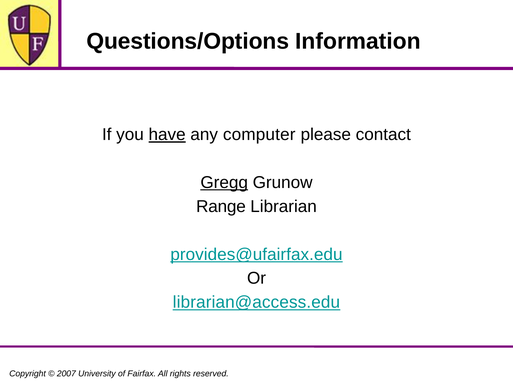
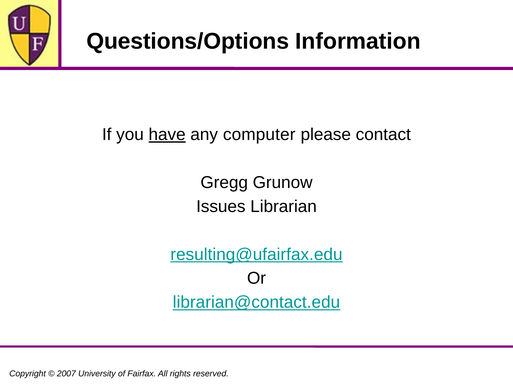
Gregg underline: present -> none (224, 182)
Range: Range -> Issues (221, 206)
provides@ufairfax.edu: provides@ufairfax.edu -> resulting@ufairfax.edu (256, 254)
librarian@access.edu: librarian@access.edu -> librarian@contact.edu (256, 302)
